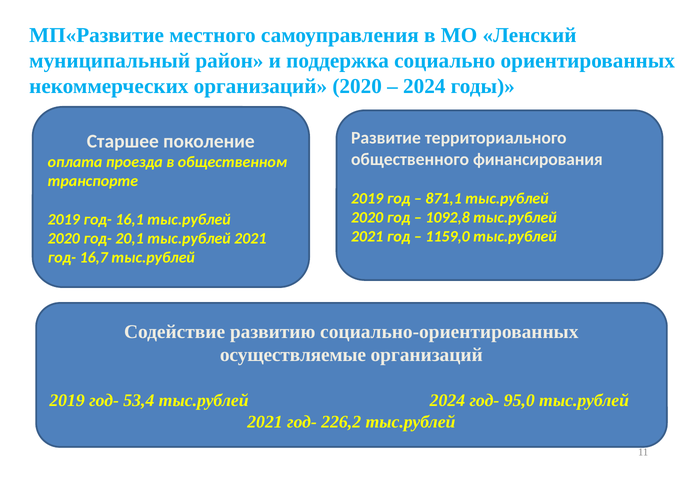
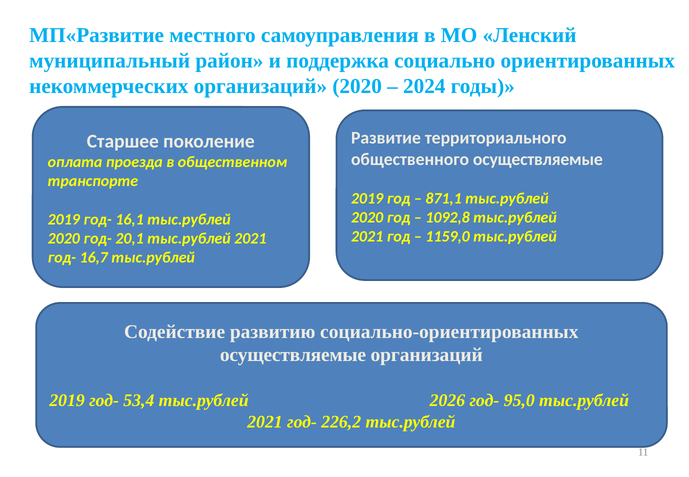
общественного финансирования: финансирования -> осуществляемые (538, 159)
тыс.рублей 2024: 2024 -> 2026 (447, 401)
